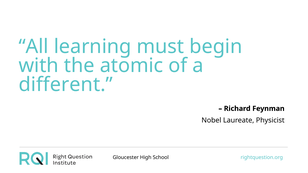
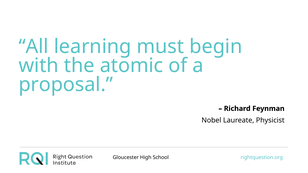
different: different -> proposal (66, 85)
